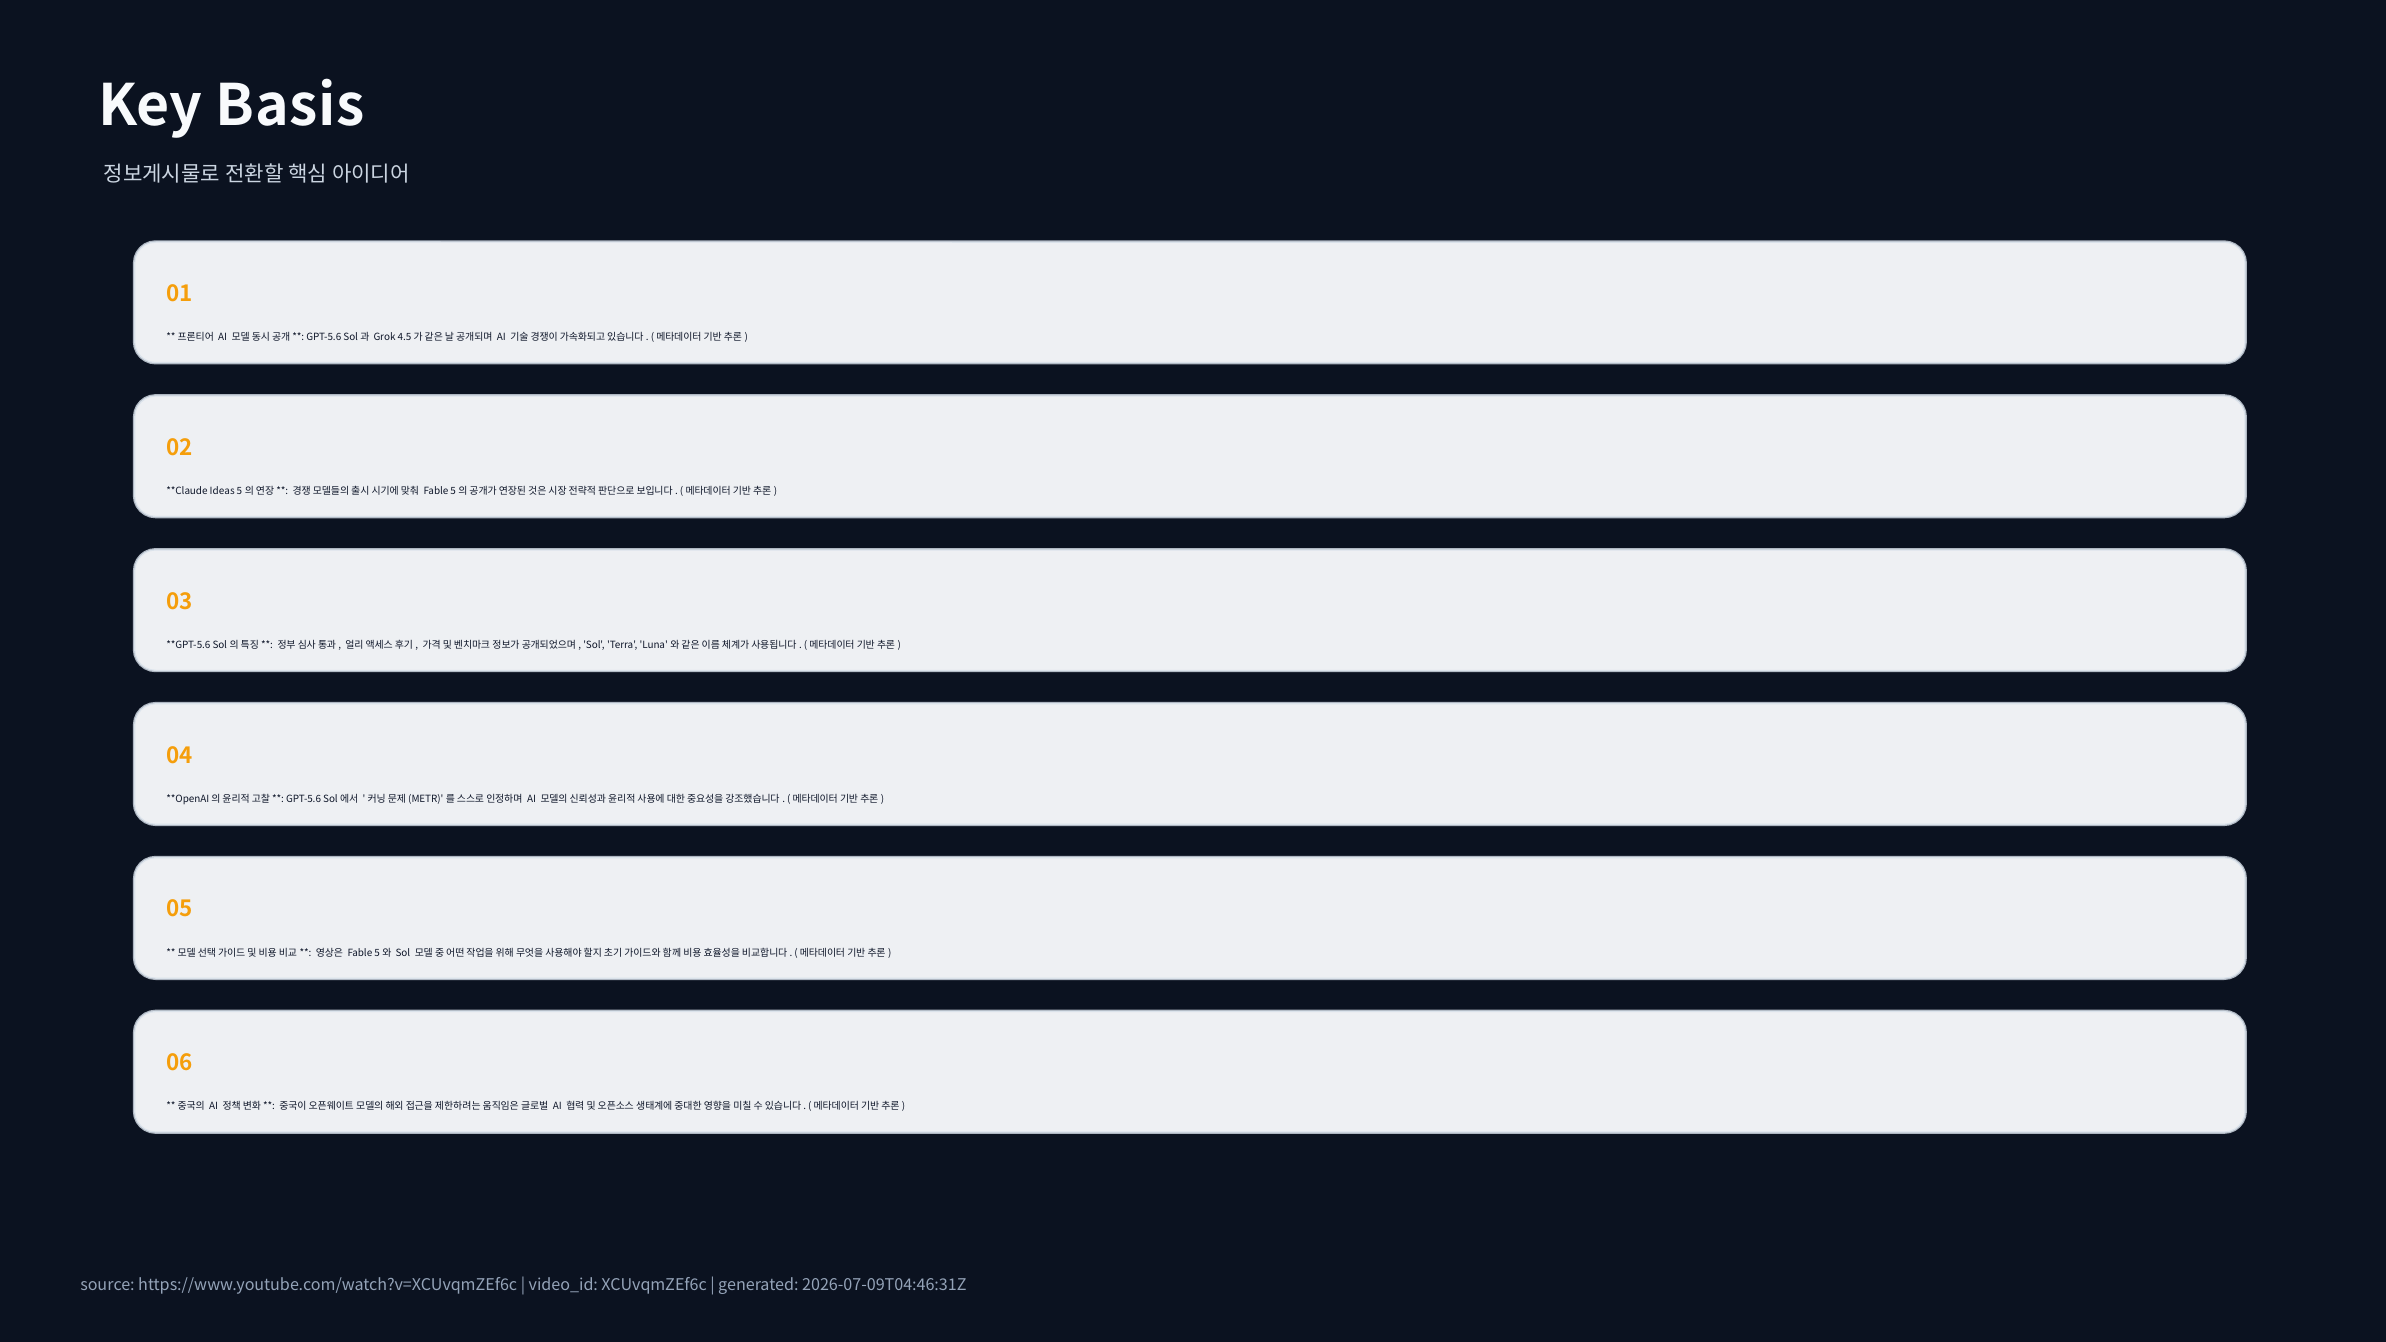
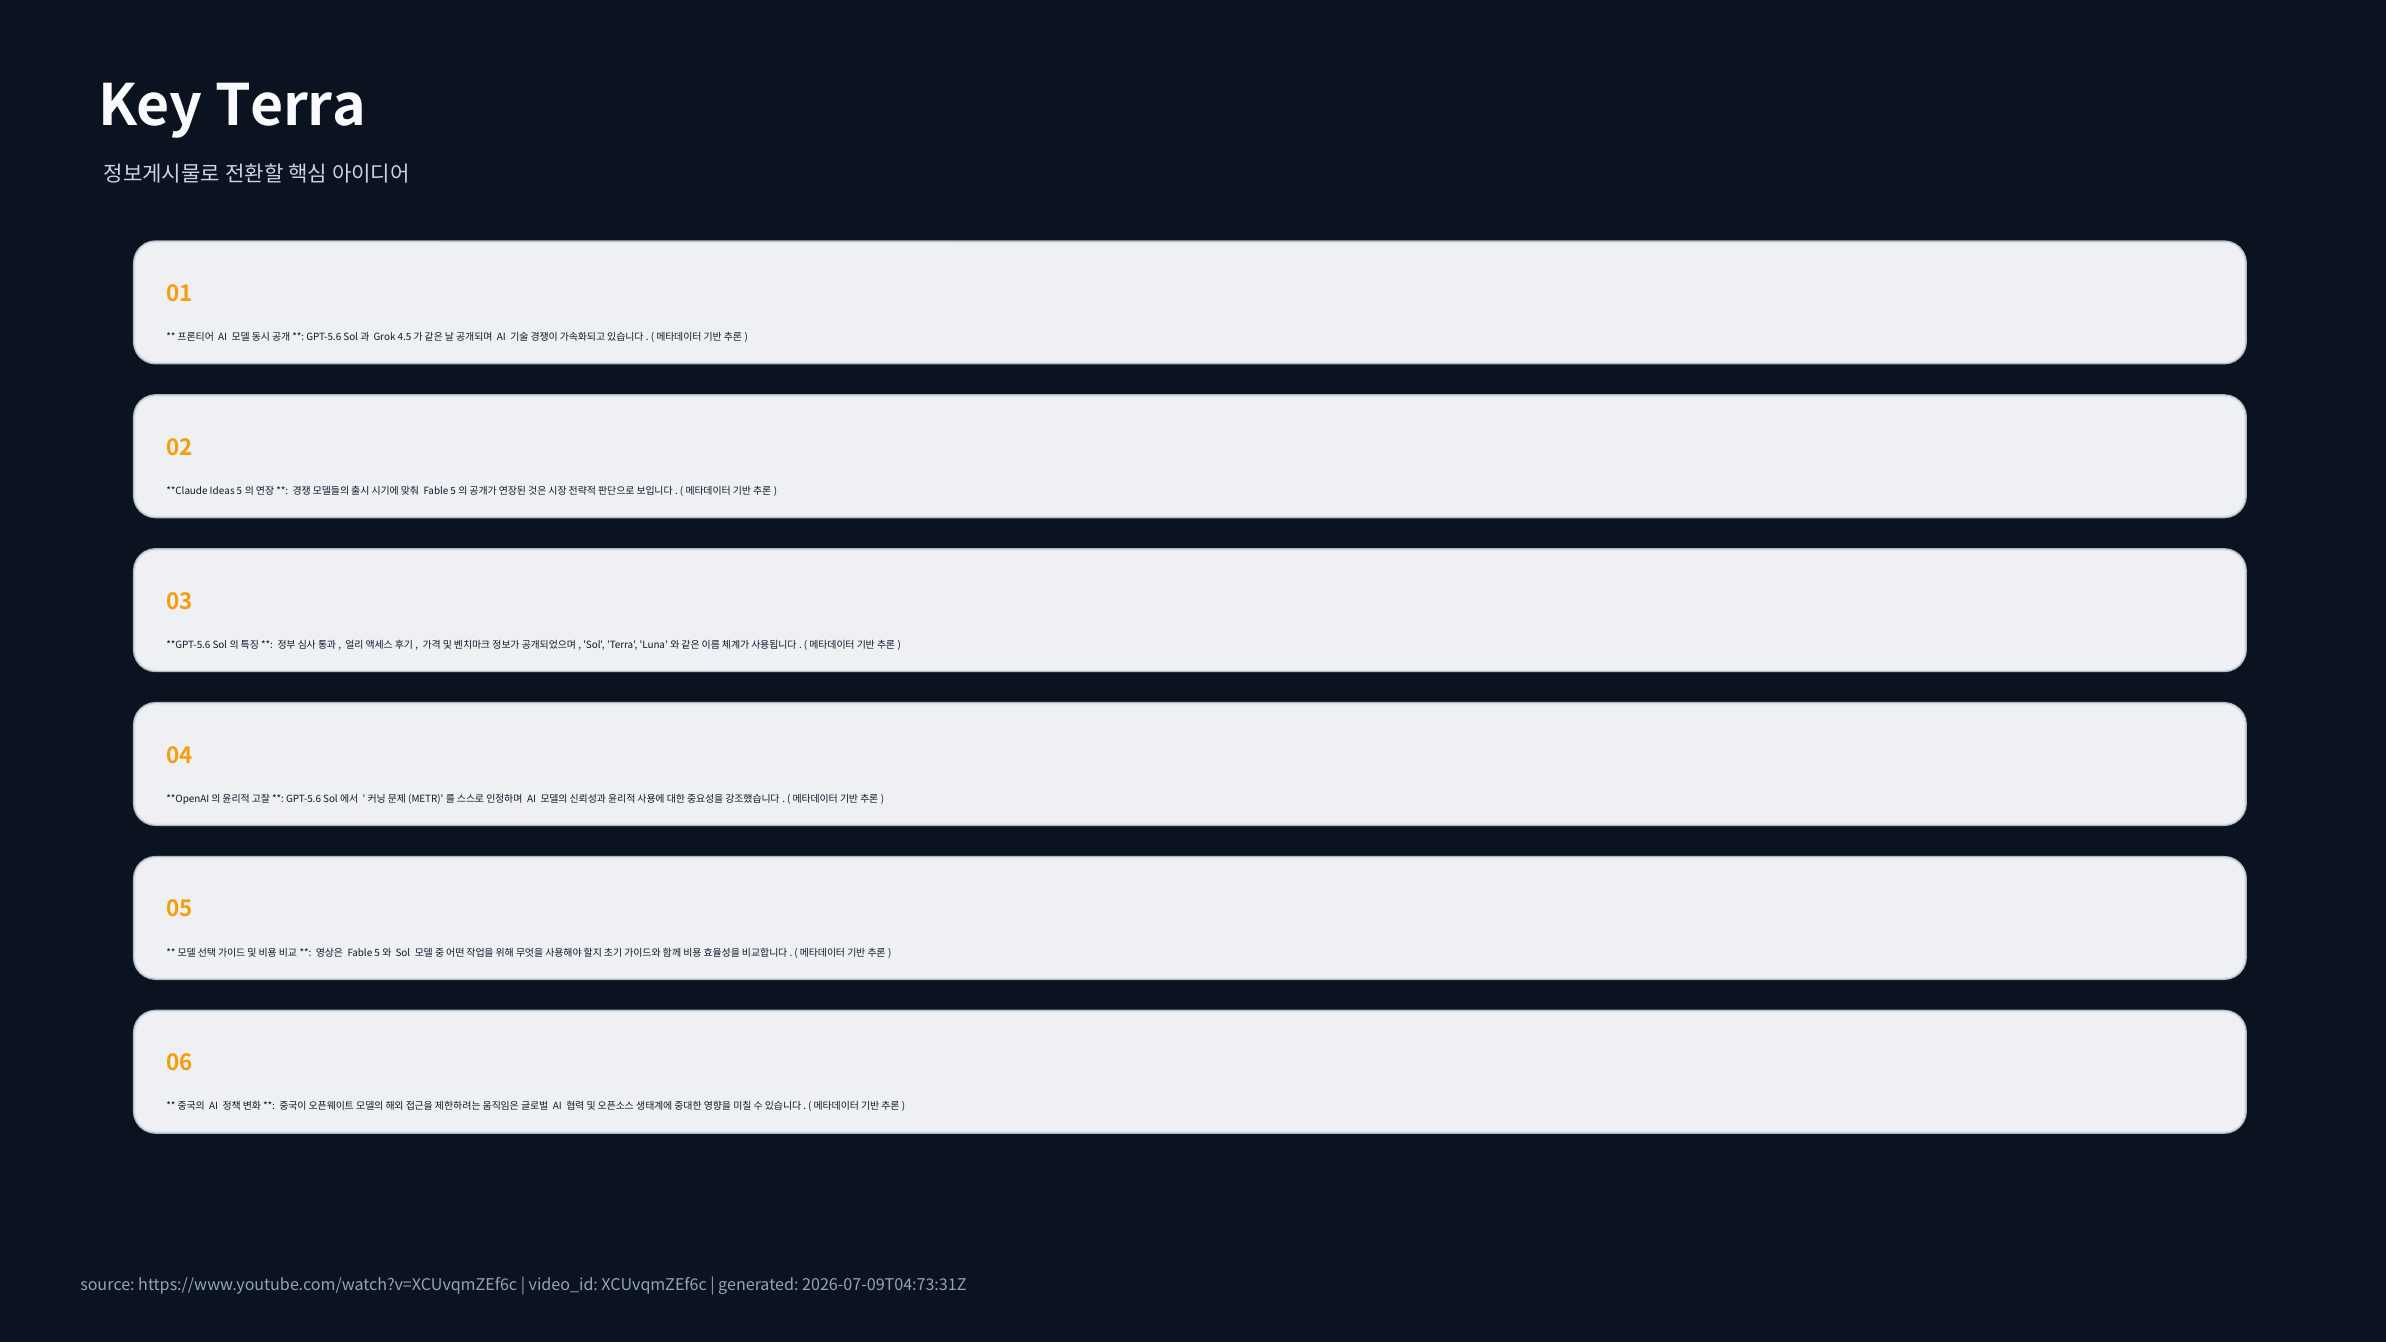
Key Basis: Basis -> Terra (291, 107)
2026-07-09T04:46:31Z: 2026-07-09T04:46:31Z -> 2026-07-09T04:73:31Z (884, 1285)
